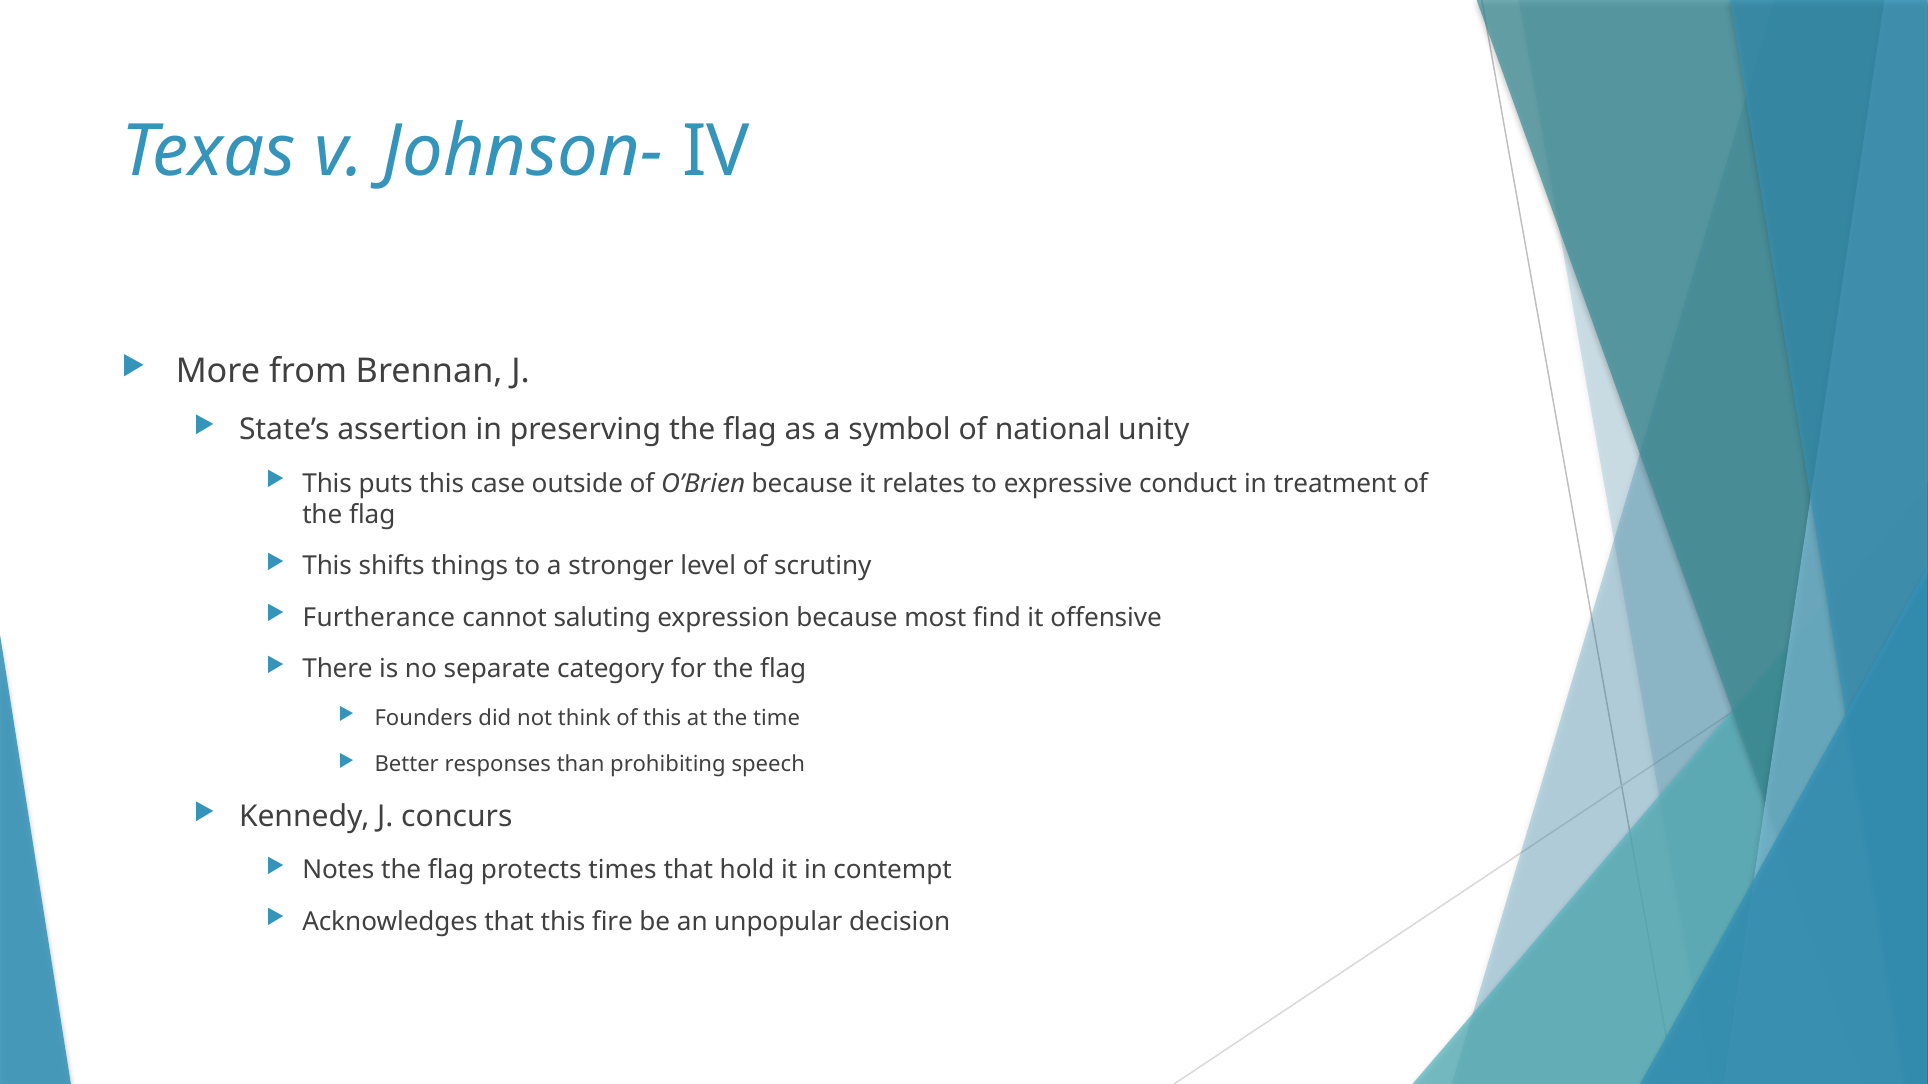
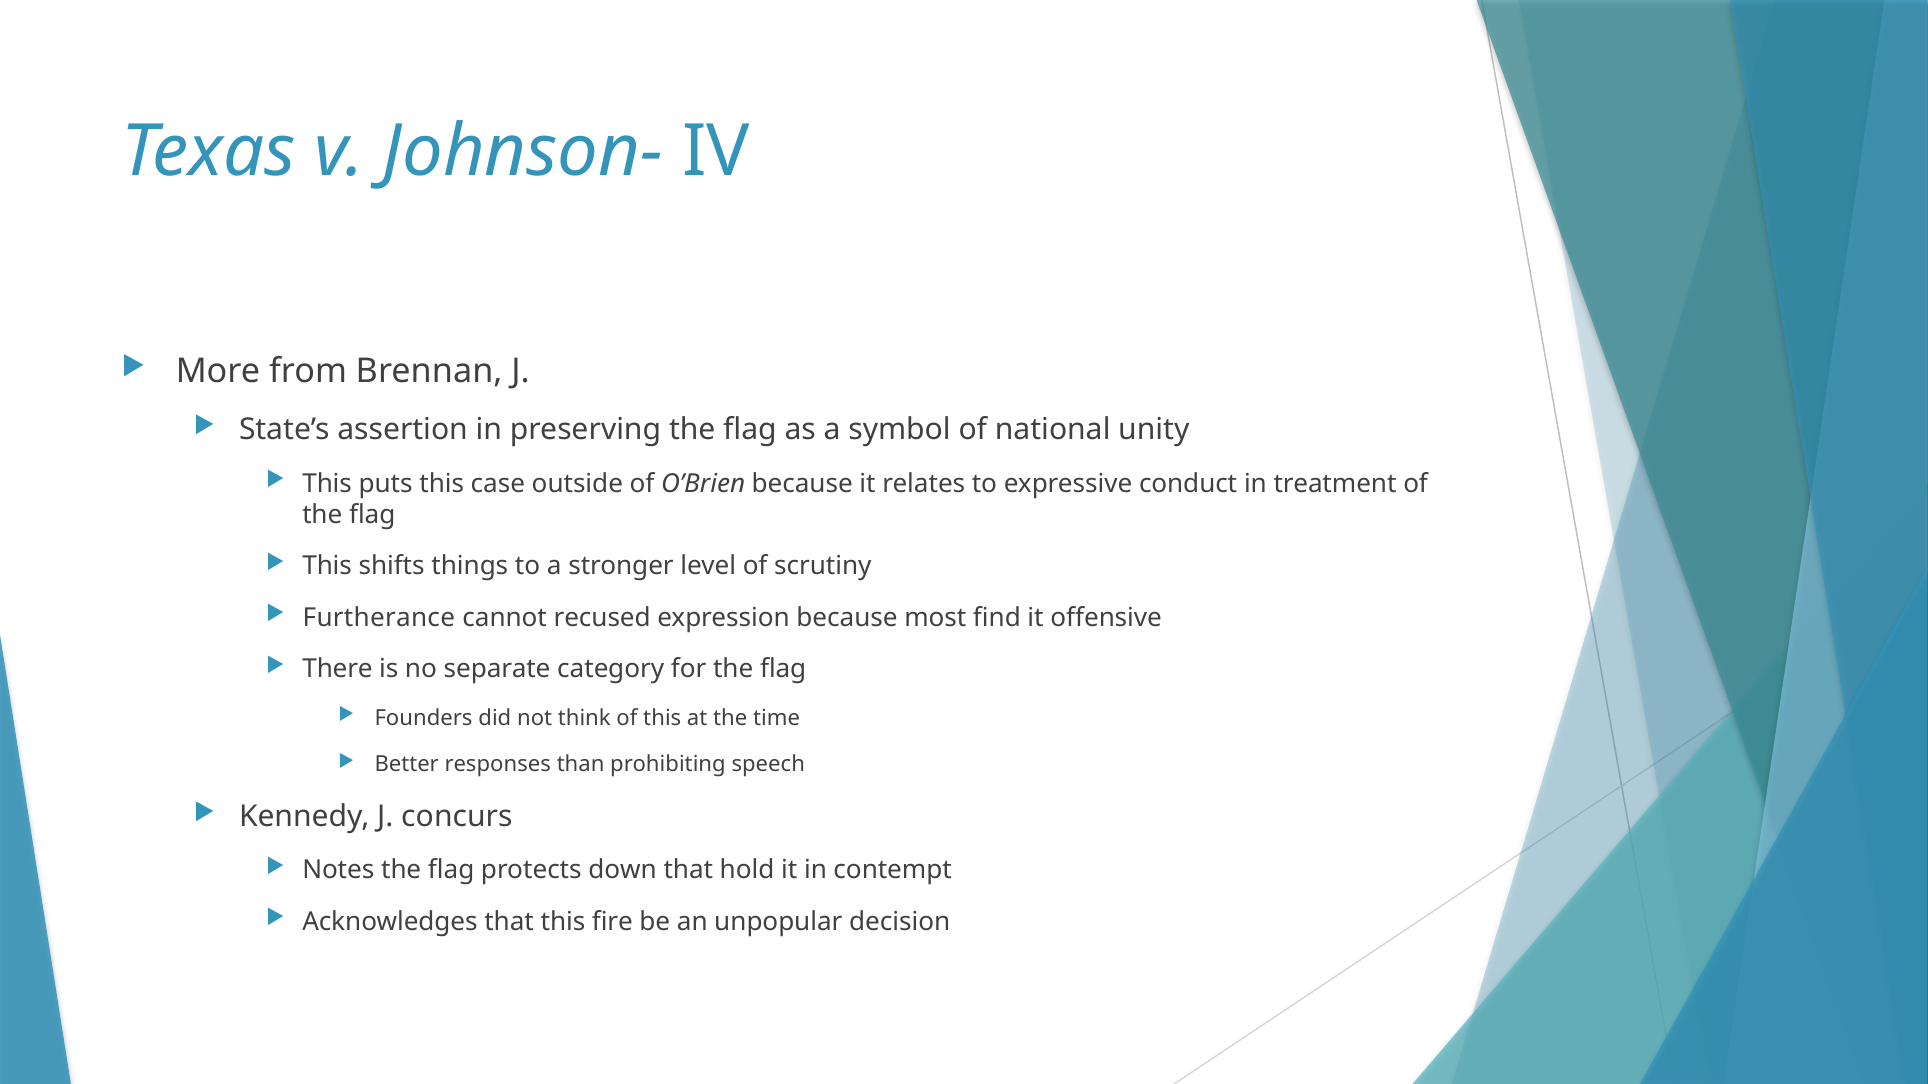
saluting: saluting -> recused (602, 618)
times: times -> down (623, 870)
